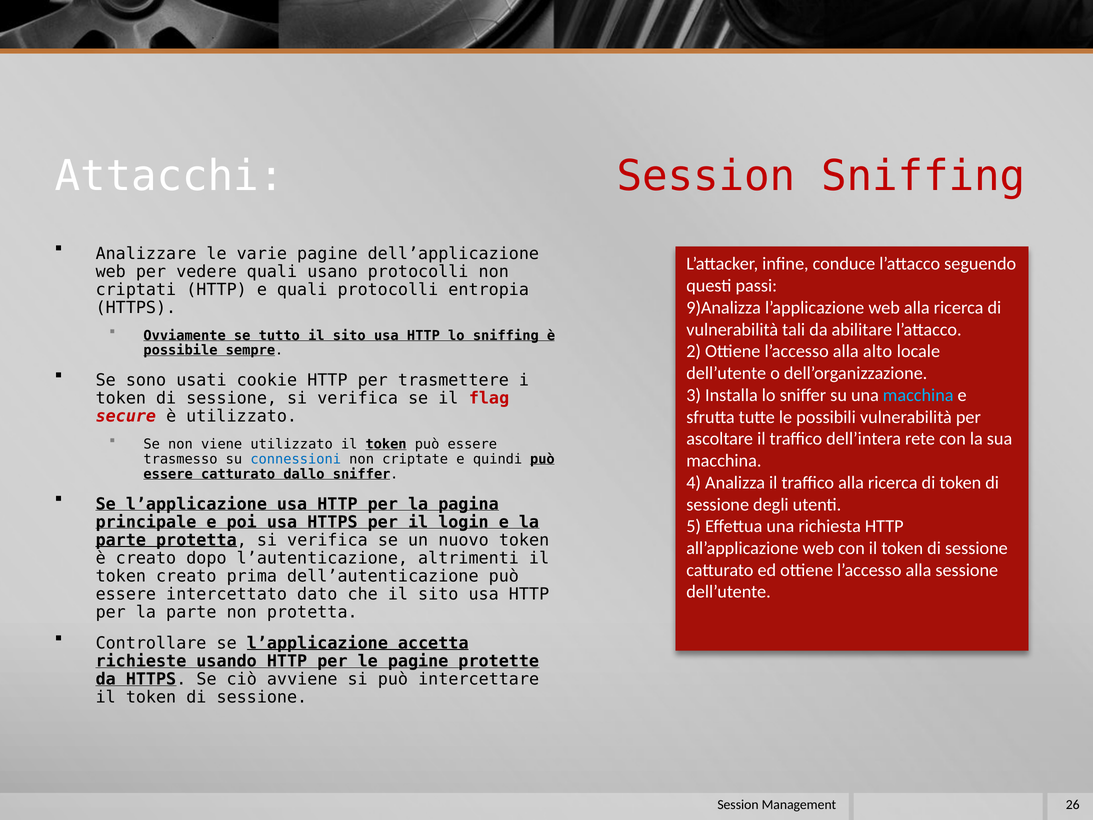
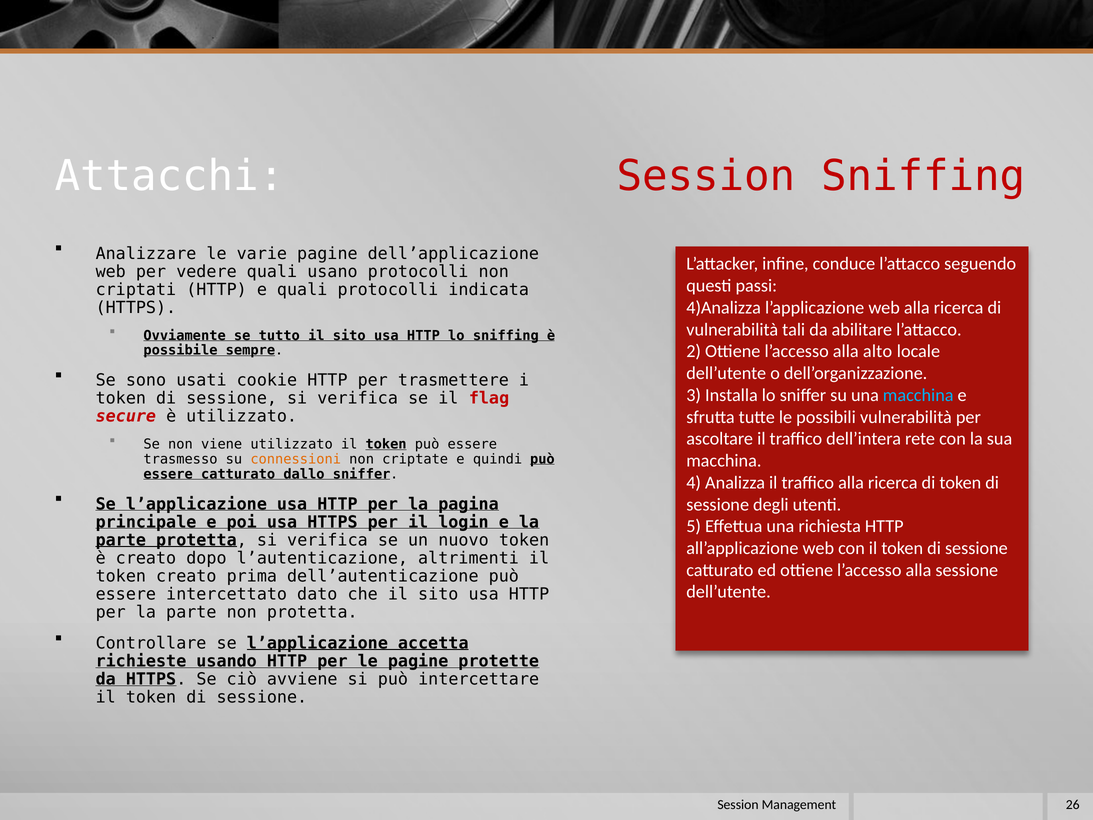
entropia: entropia -> indicata (489, 290)
9)Analizza: 9)Analizza -> 4)Analizza (724, 308)
connessioni colour: blue -> orange (296, 459)
